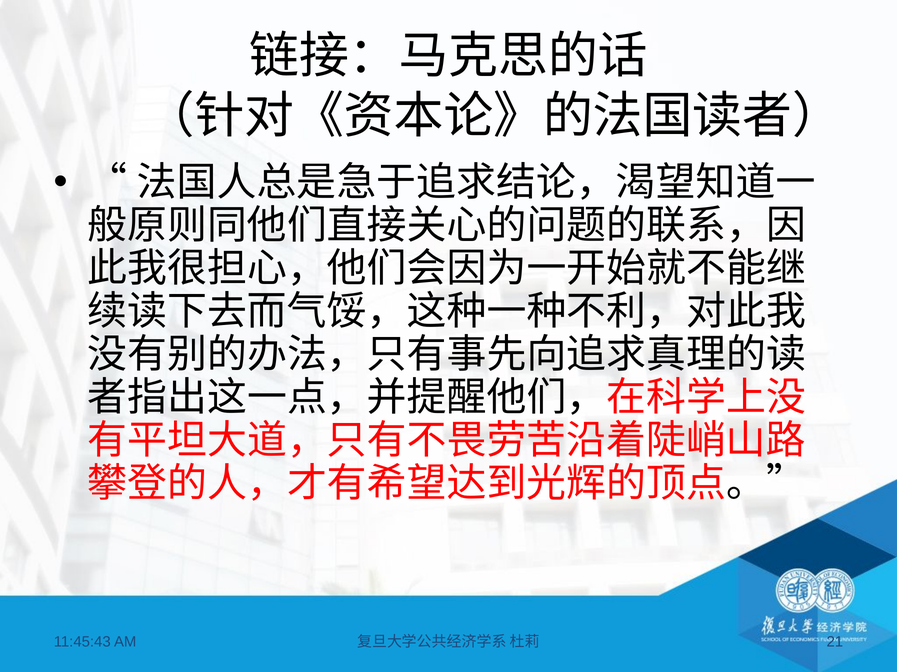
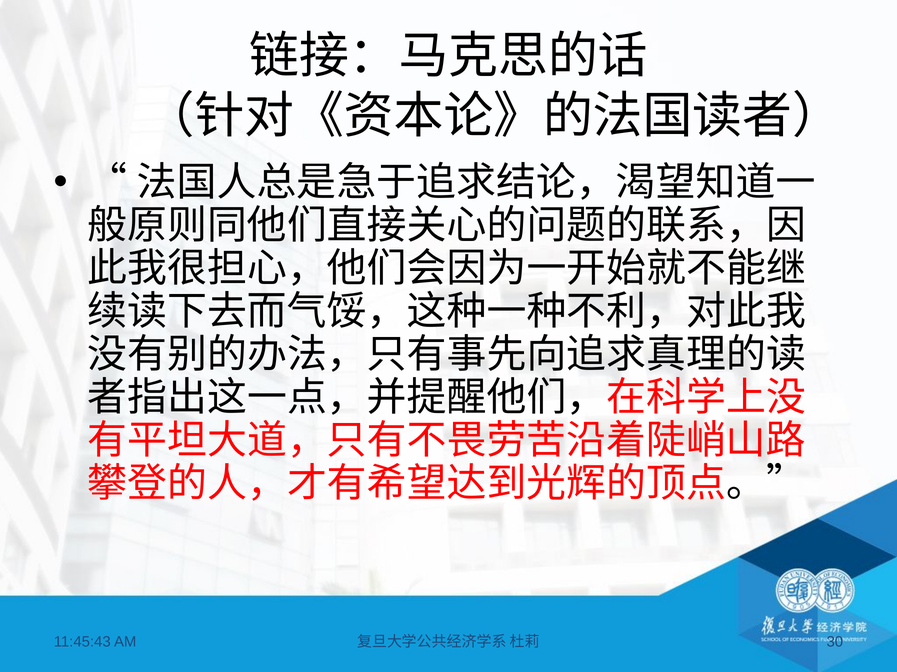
21: 21 -> 30 (835, 642)
